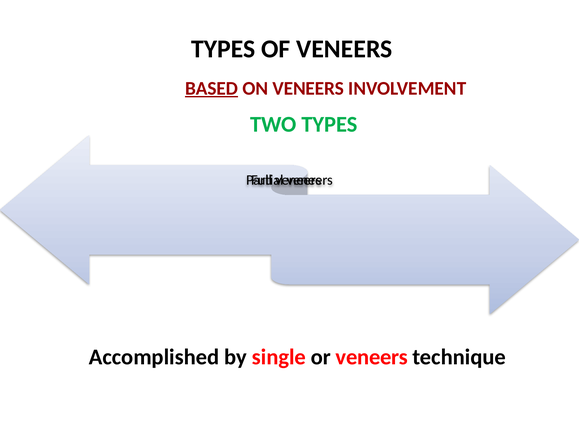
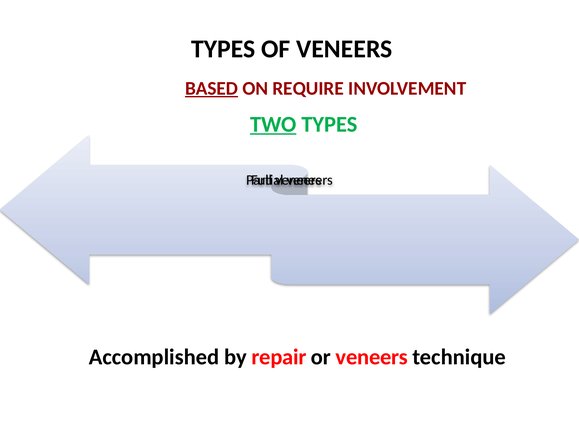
ON VENEERS: VENEERS -> REQUIRE (308, 88)
TWO underline: none -> present (273, 124)
single: single -> repair (279, 356)
